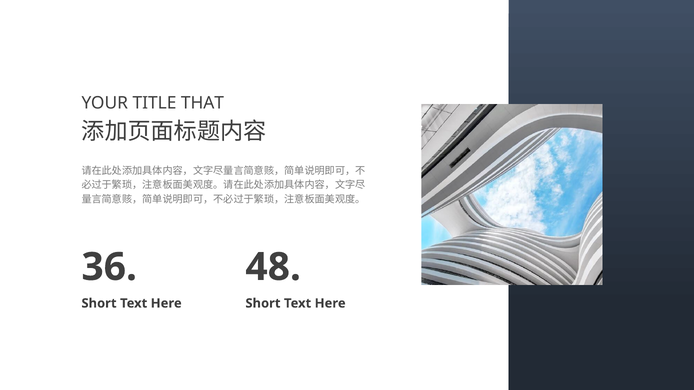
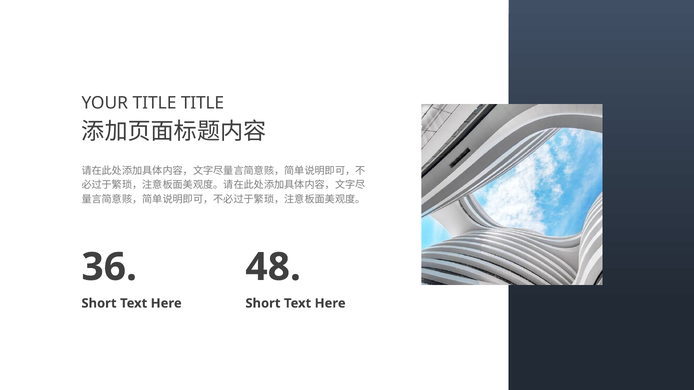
TITLE THAT: THAT -> TITLE (203, 103)
